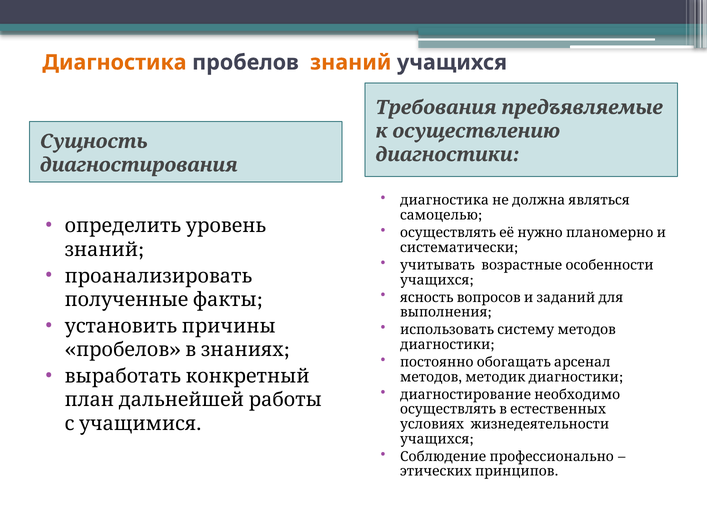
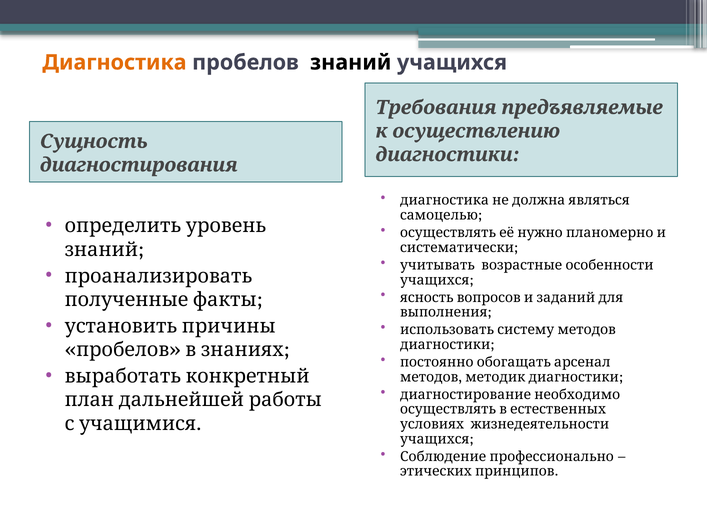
знаний colour: orange -> black (351, 62)
